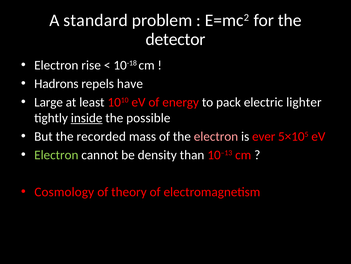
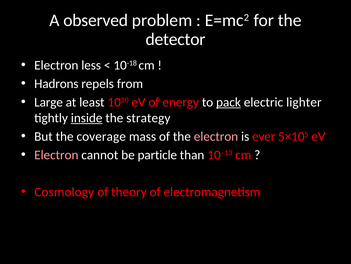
standard: standard -> observed (96, 20)
rise: rise -> less (91, 65)
have: have -> from (130, 83)
pack underline: none -> present (228, 102)
possible: possible -> strategy (148, 118)
recorded: recorded -> coverage (101, 136)
Electron colour: light green -> pink (56, 155)
density: density -> particle (157, 155)
